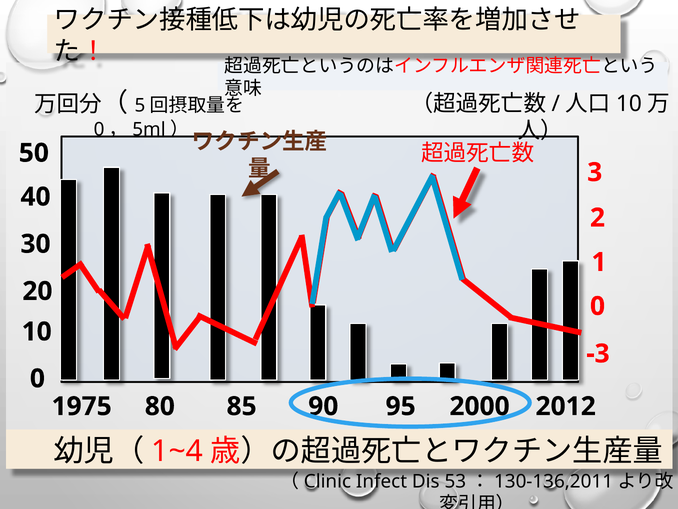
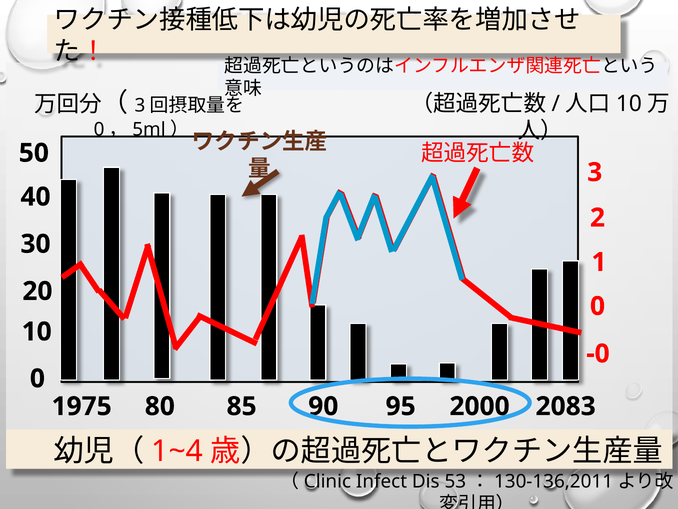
5: 5 -> 3 (140, 105)
-3: -3 -> -0 (598, 353)
2012: 2012 -> 2083 (566, 406)
